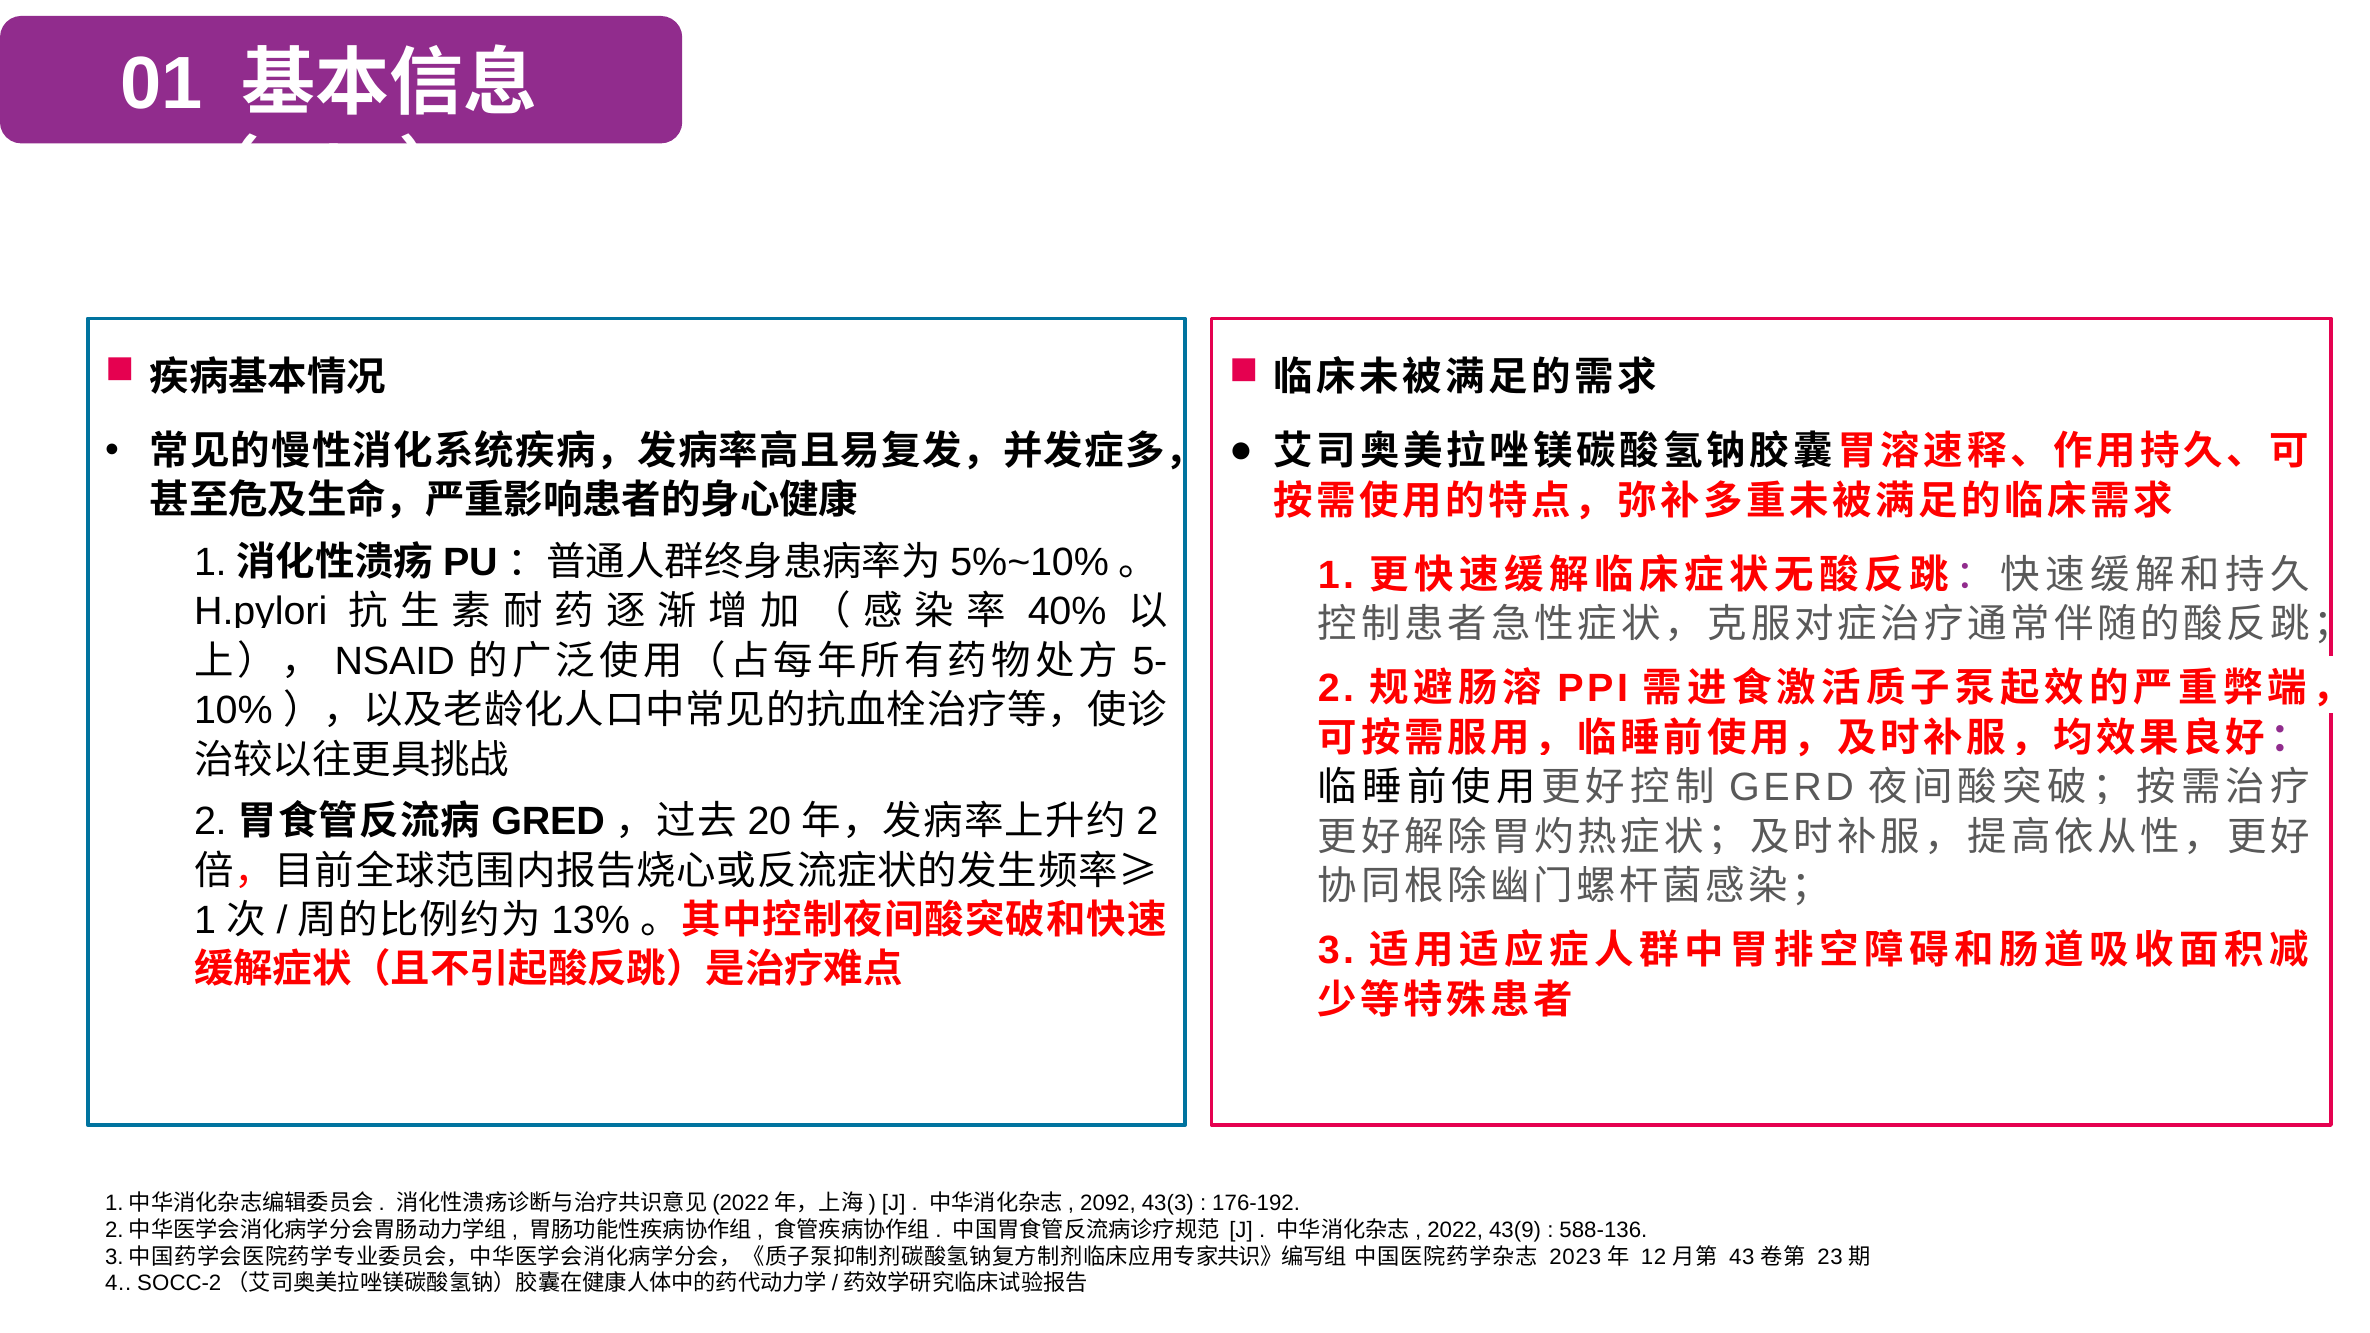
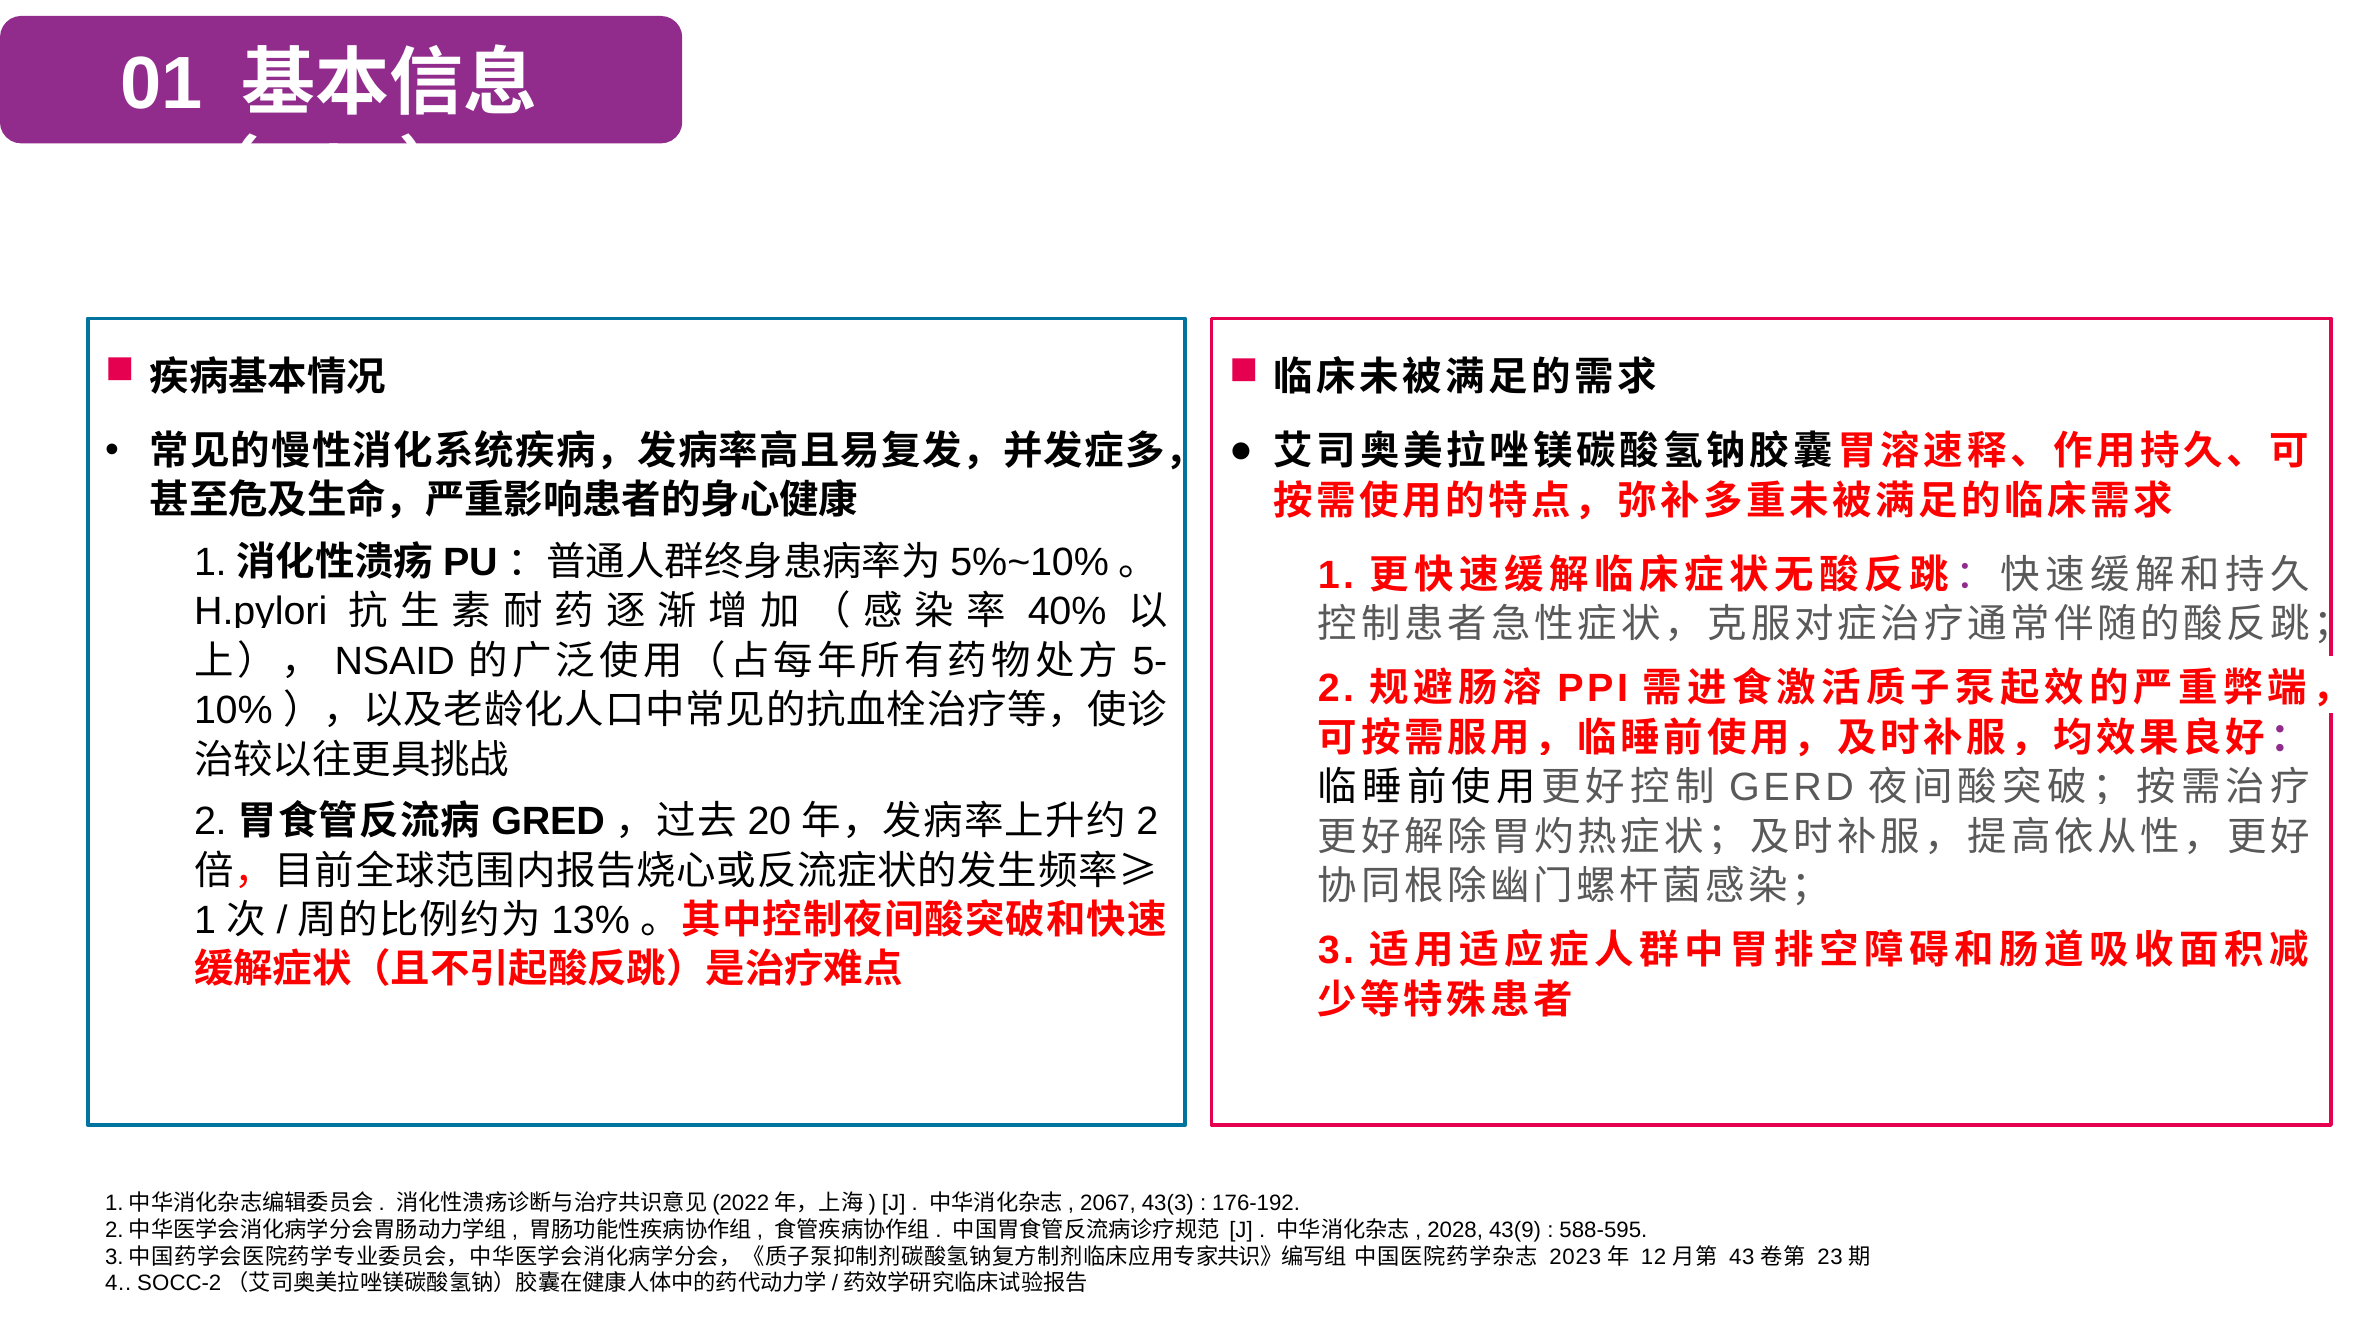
2092: 2092 -> 2067 (1108, 1204)
2022: 2022 -> 2028 (1455, 1230)
588-136: 588-136 -> 588-595 (1603, 1230)
